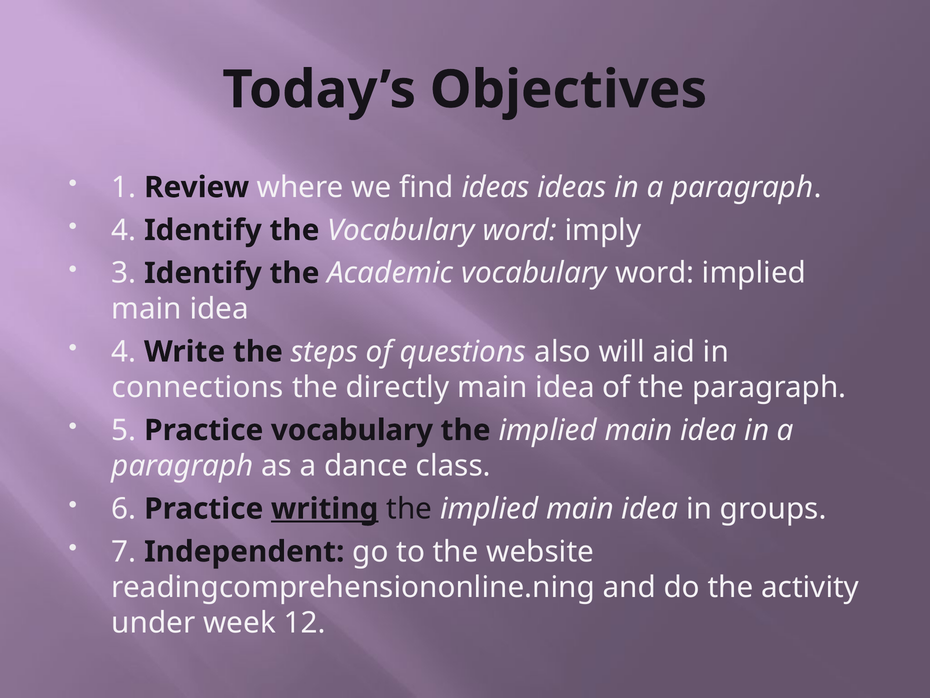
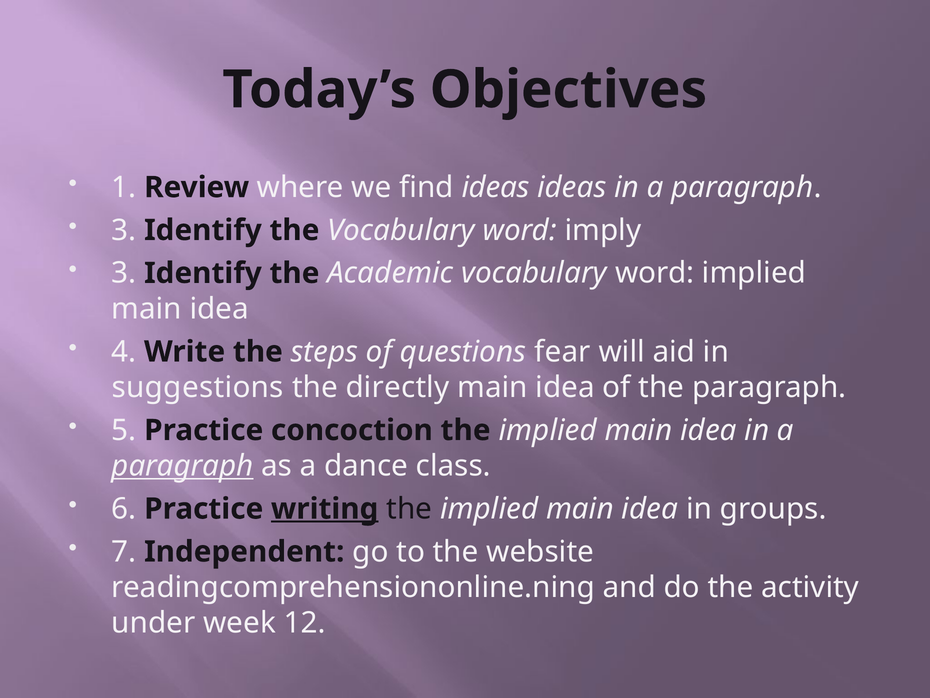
4: 4 -> 3 (124, 230)
also: also -> fear (563, 351)
connections: connections -> suggestions (198, 387)
Practice vocabulary: vocabulary -> concoction (352, 430)
paragraph underline: none -> present (182, 466)
